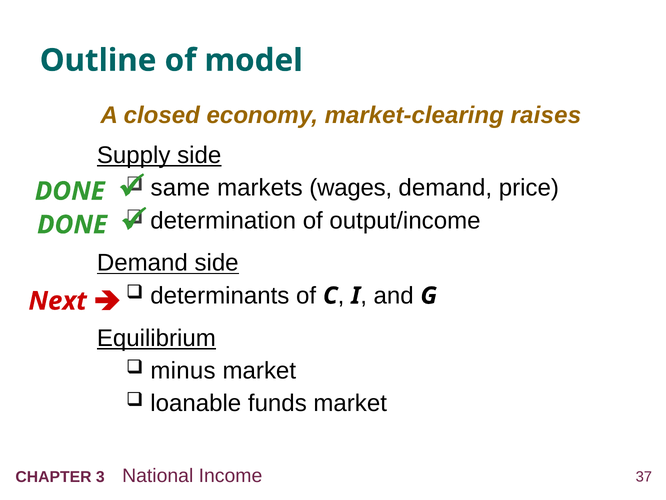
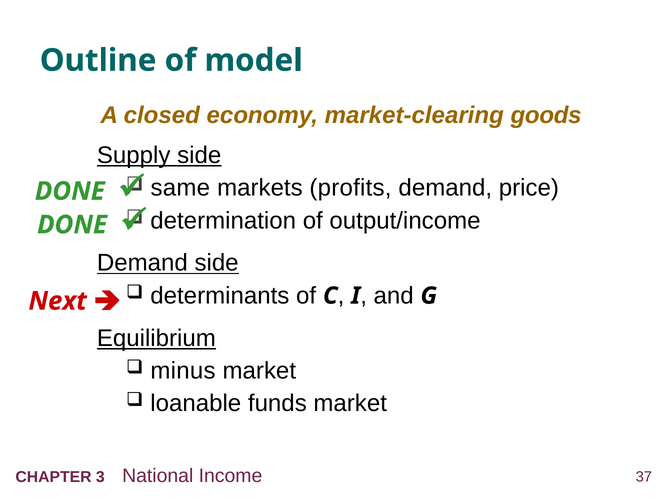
raises: raises -> goods (546, 115)
wages: wages -> profits (350, 188)
